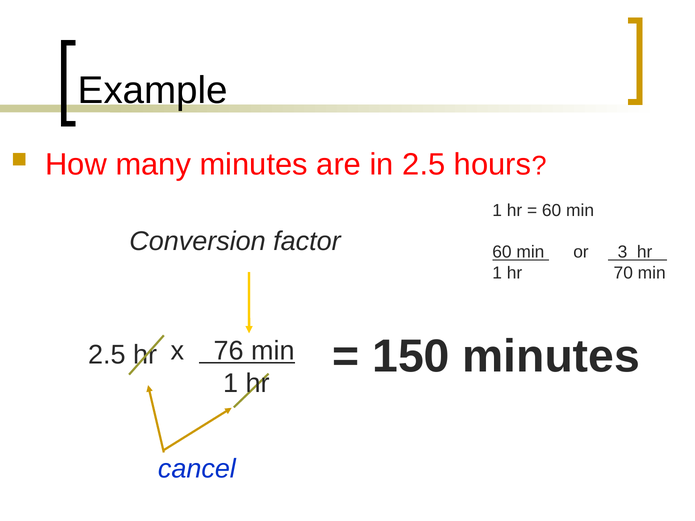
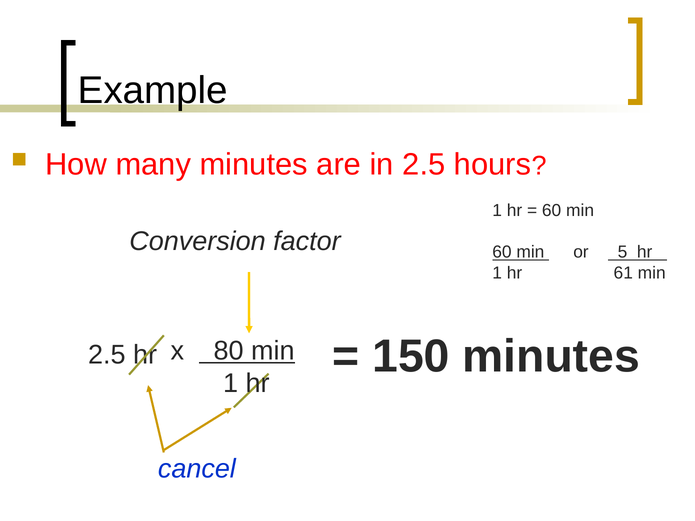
3: 3 -> 5 (622, 252)
70: 70 -> 61 (623, 273)
76: 76 -> 80 (229, 351)
